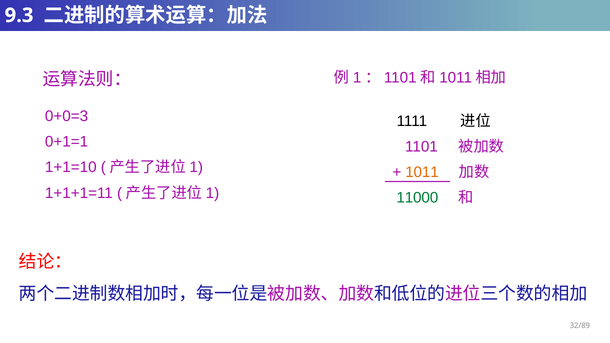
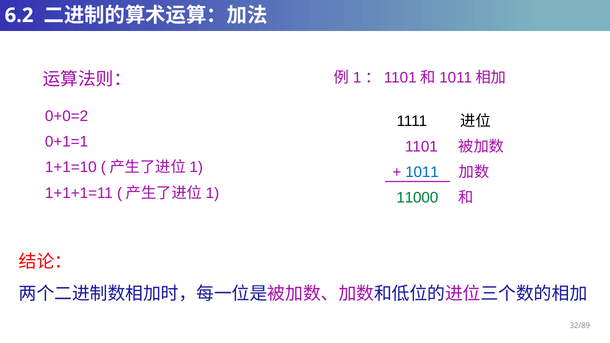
9.3: 9.3 -> 6.2 (19, 15)
0+0=3: 0+0=3 -> 0+0=2 (67, 116)
1011 colour: orange -> blue (422, 172)
